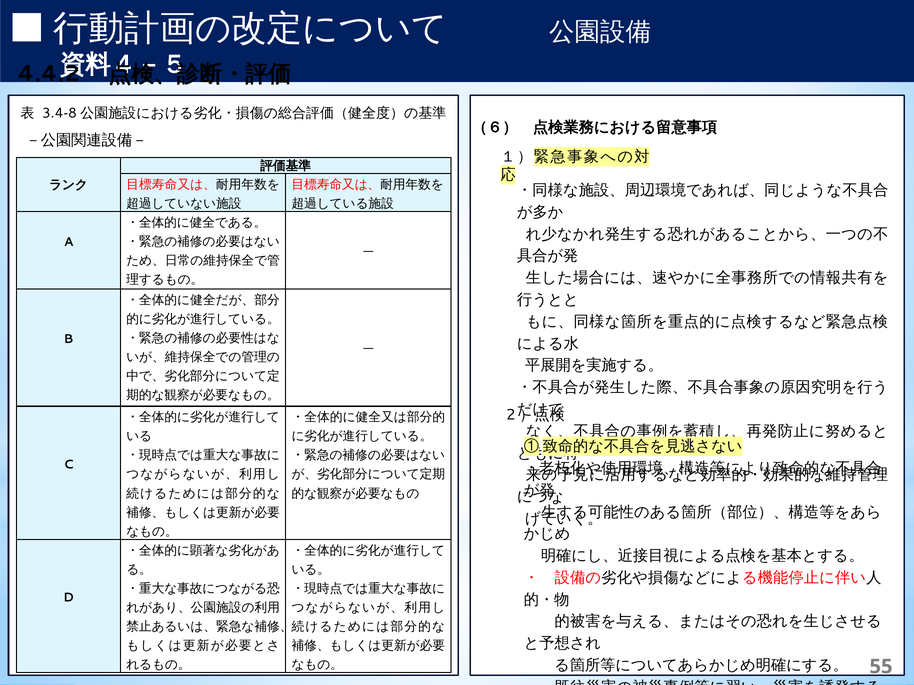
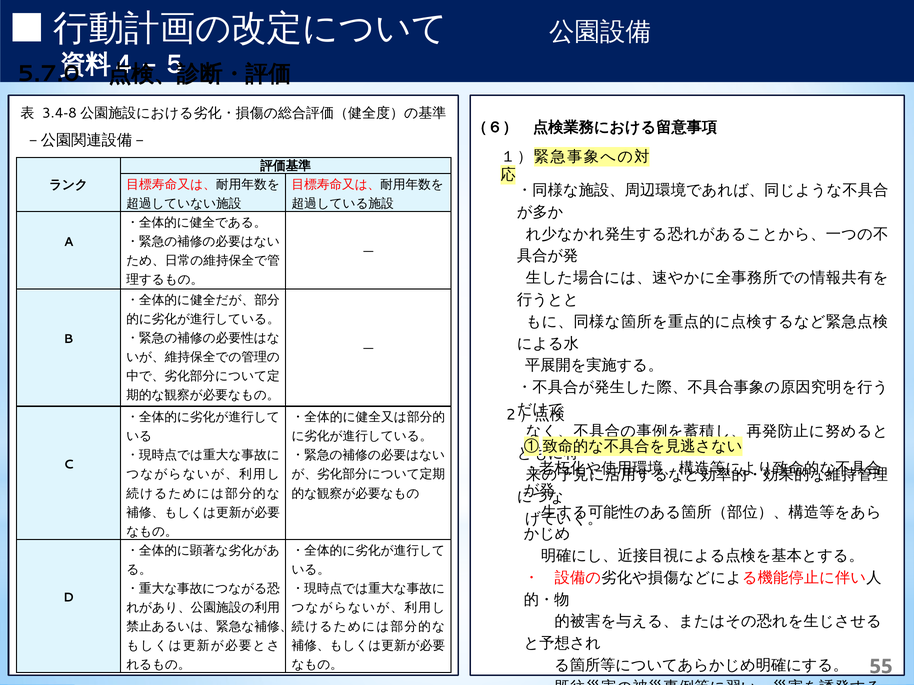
4.4.2: 4.4.2 -> 5.7.0 (49, 74)
